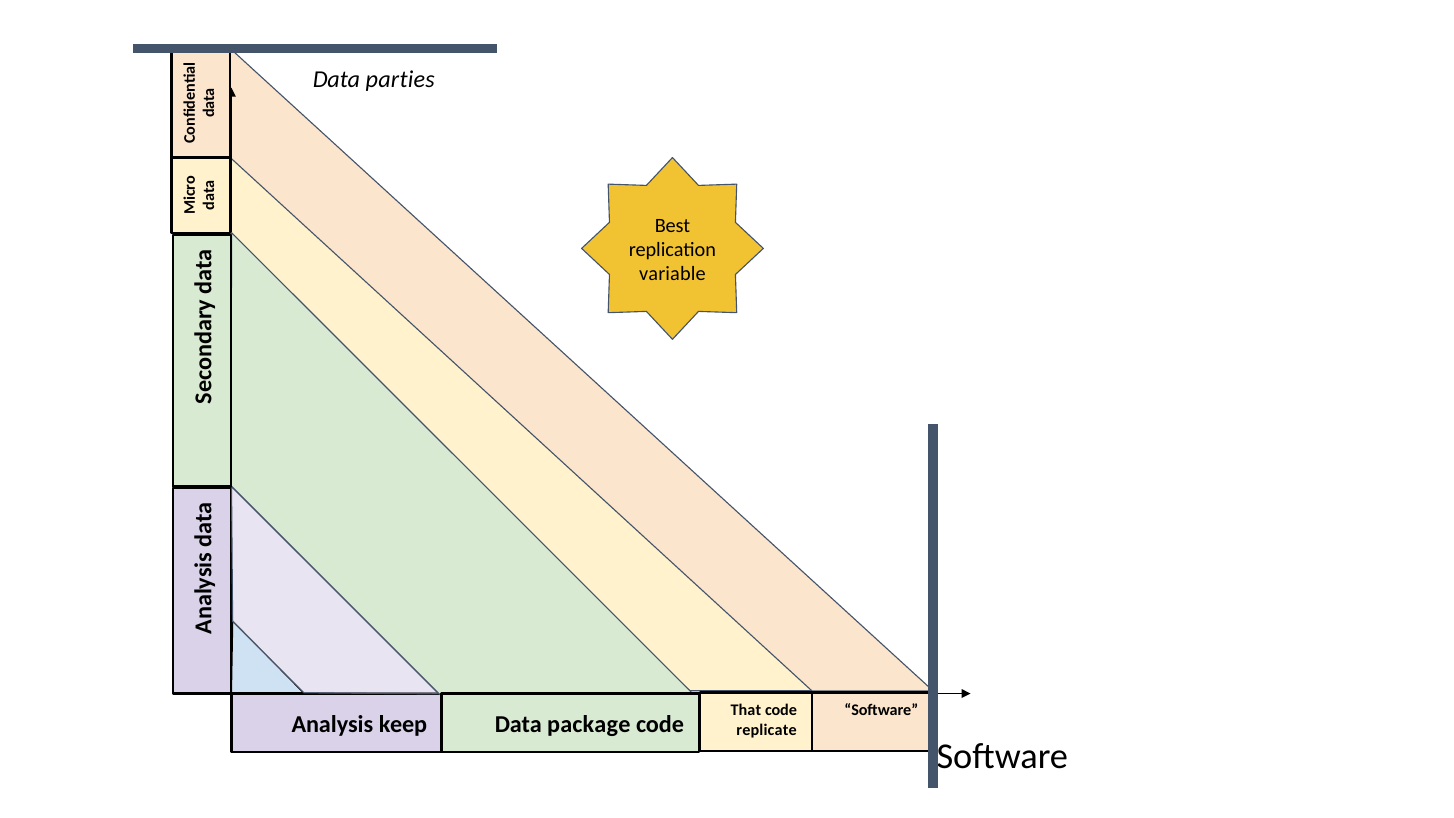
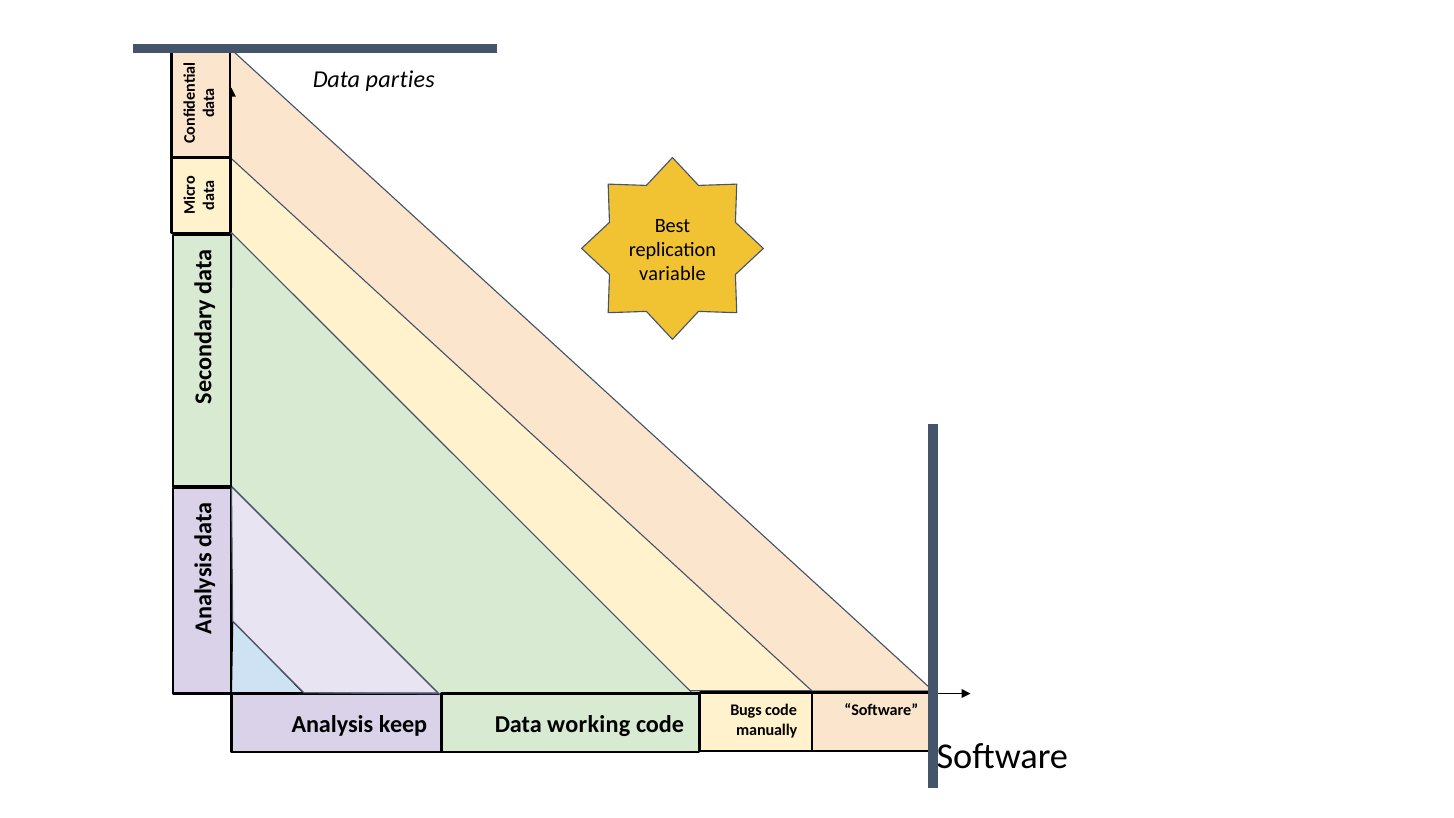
That: That -> Bugs (746, 711)
package: package -> working (589, 724)
replicate: replicate -> manually (767, 730)
